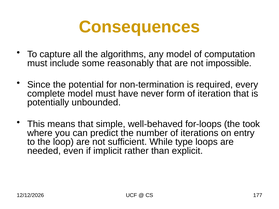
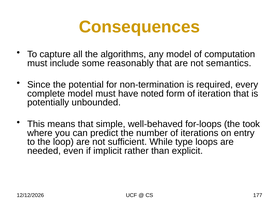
impossible: impossible -> semantics (229, 63)
never: never -> noted (152, 94)
